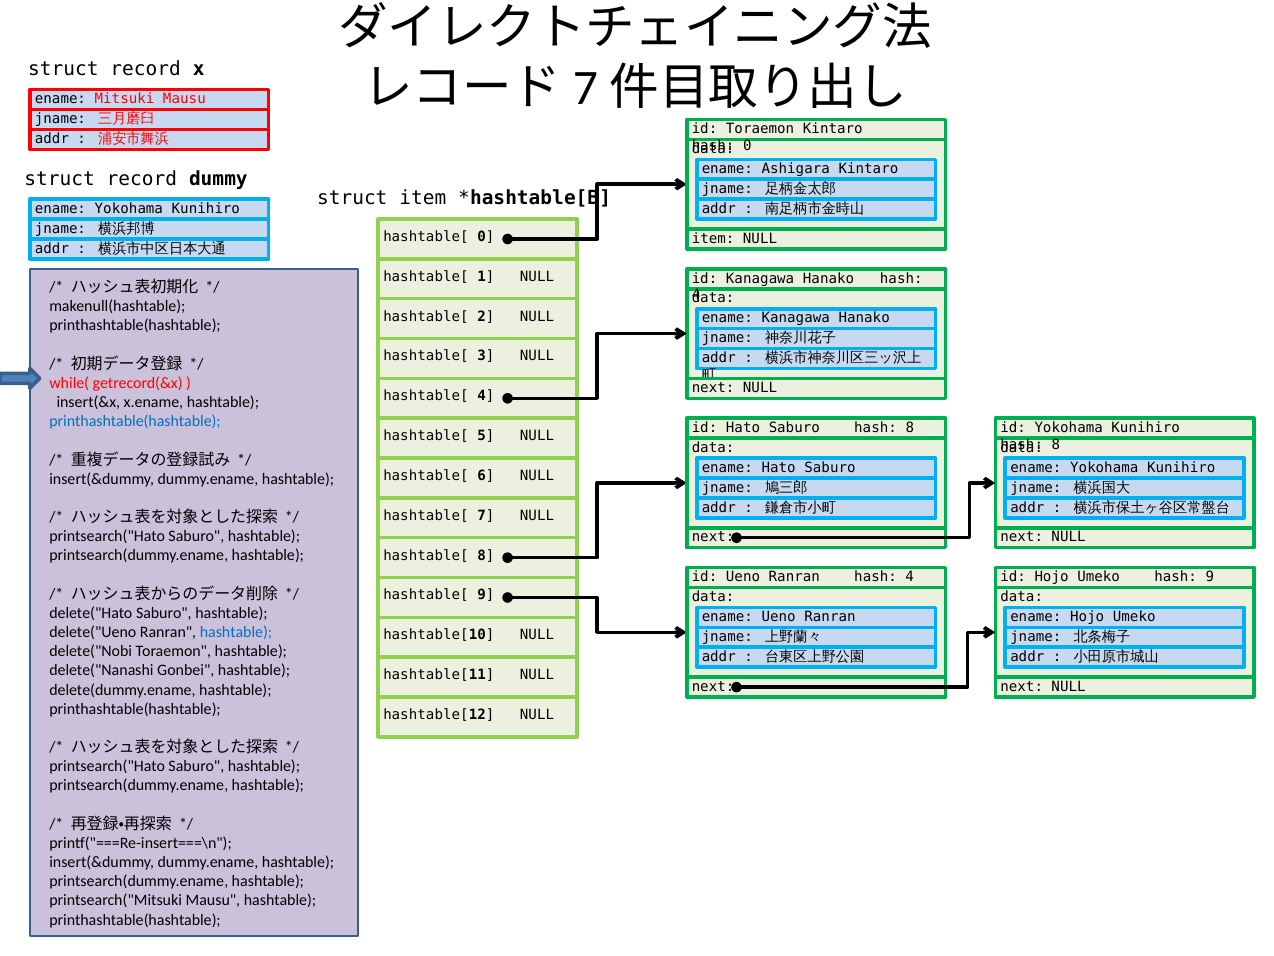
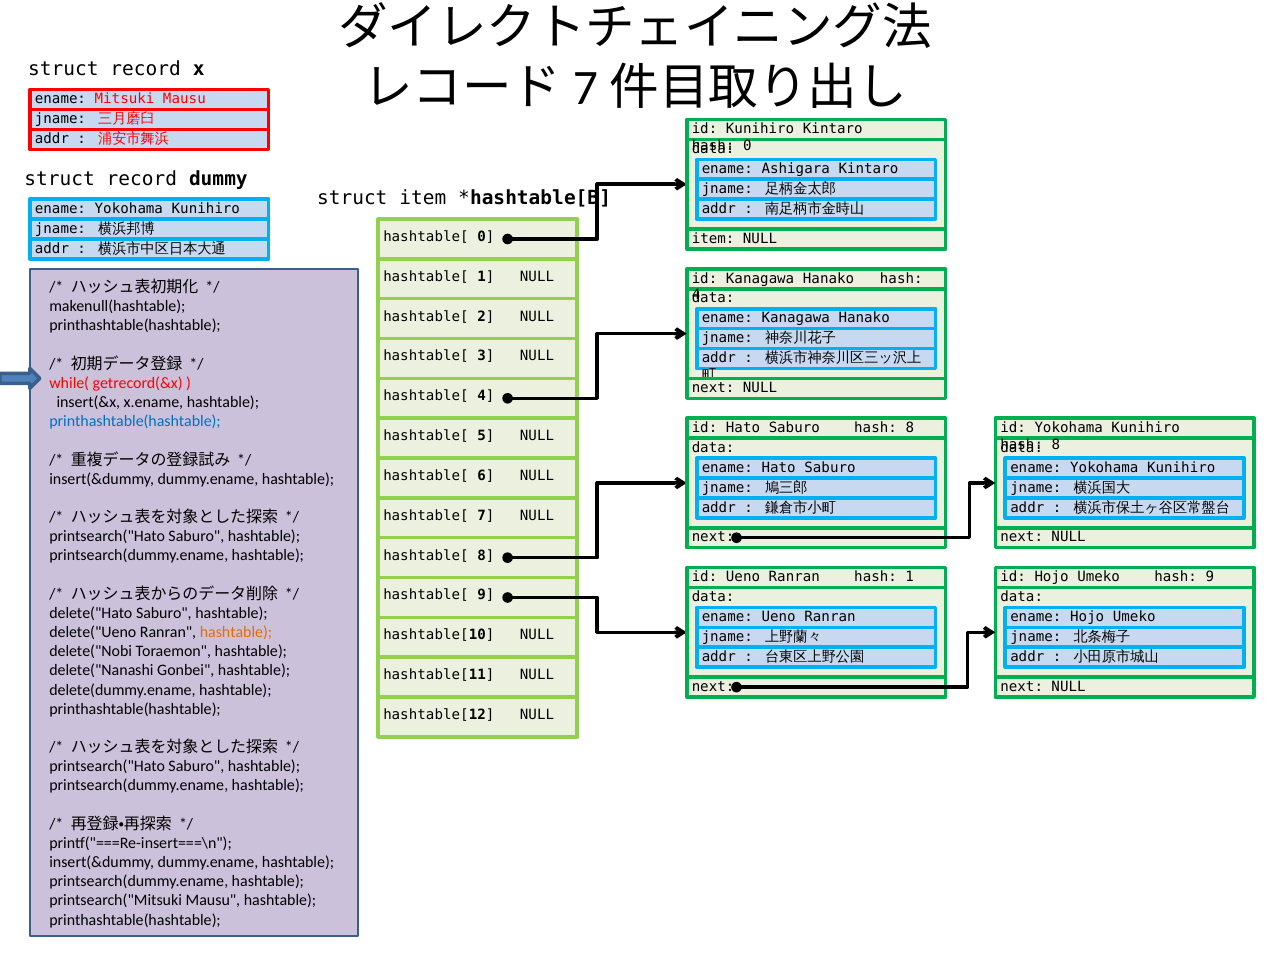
id Toraemon: Toraemon -> Kunihiro (760, 129)
Ranran hash 4: 4 -> 1 (910, 577)
hashtable colour: blue -> orange (236, 632)
